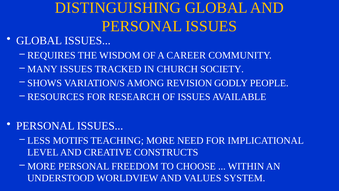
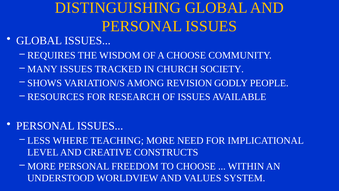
A CAREER: CAREER -> CHOOSE (186, 55)
MOTIFS: MOTIFS -> WHERE (71, 140)
